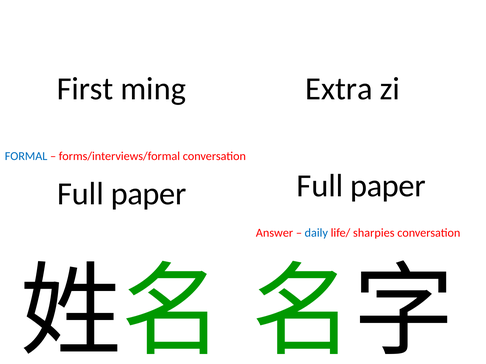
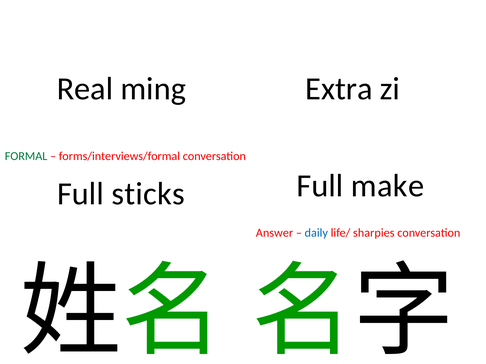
First: First -> Real (85, 89)
FORMAL colour: blue -> green (26, 156)
paper: paper -> make (388, 186)
paper: paper -> sticks (148, 194)
